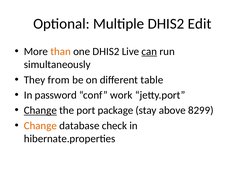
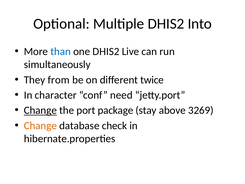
Edit: Edit -> Into (200, 24)
than colour: orange -> blue (61, 51)
can underline: present -> none (149, 51)
table: table -> twice (152, 80)
password: password -> character (56, 95)
work: work -> need (121, 95)
8299: 8299 -> 3269 (201, 110)
